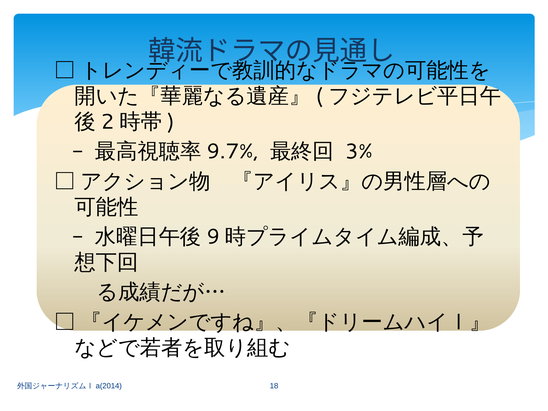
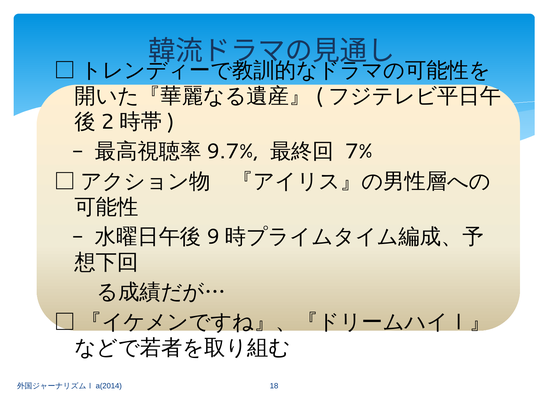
3%: 3% -> 7% (359, 152)
